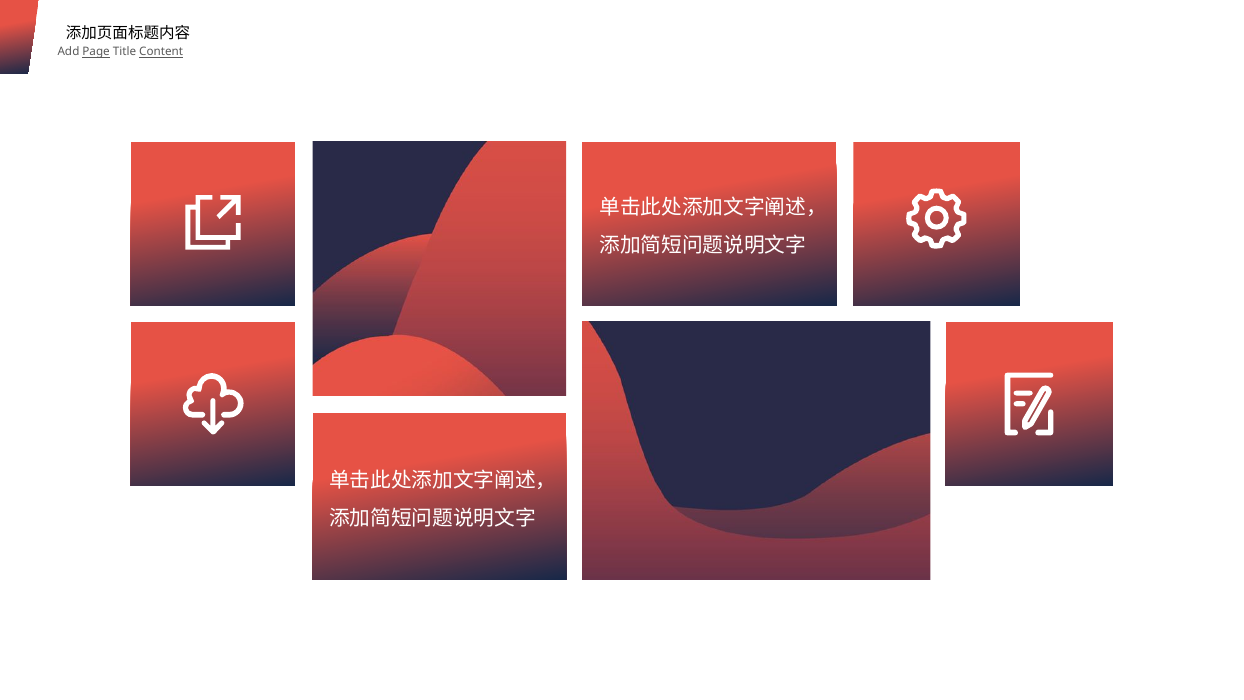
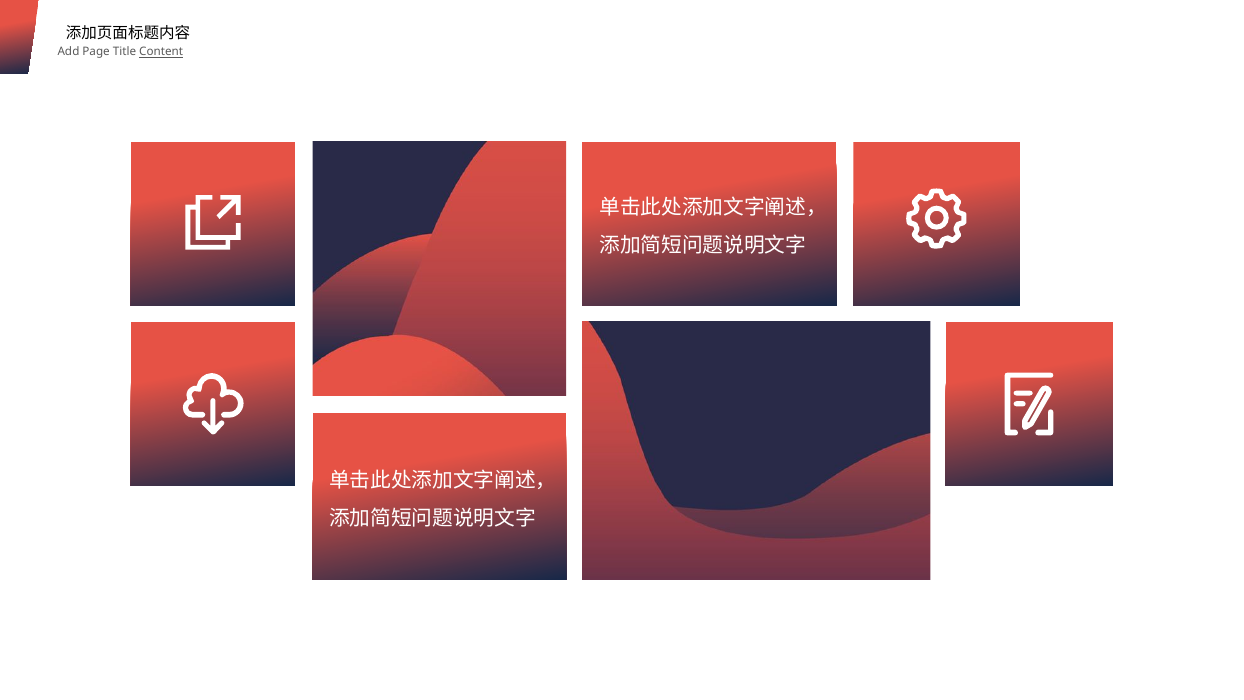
Page underline: present -> none (96, 52)
